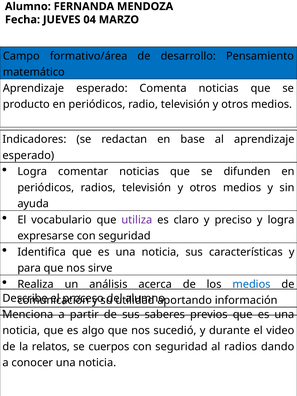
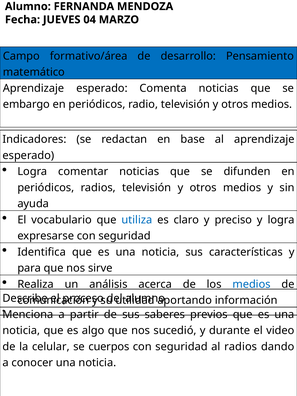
producto: producto -> embargo (26, 104)
utiliza colour: purple -> blue (137, 220)
relatos: relatos -> celular (51, 347)
